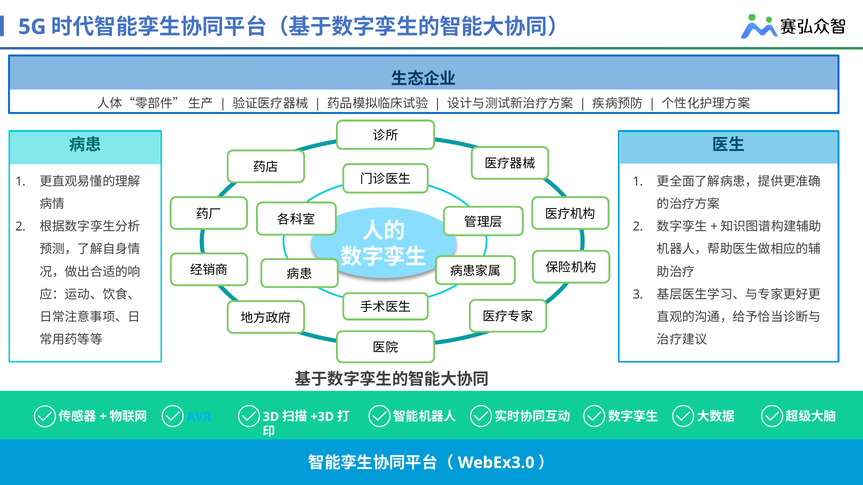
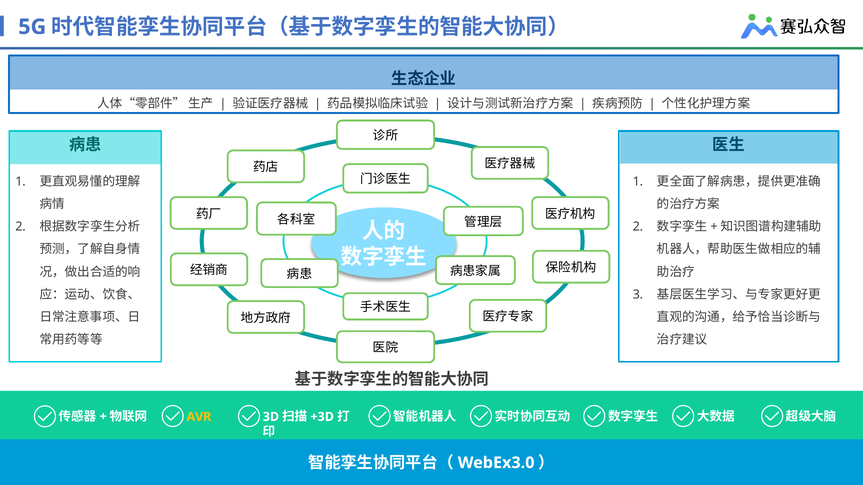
AVR colour: light blue -> yellow (199, 417)
